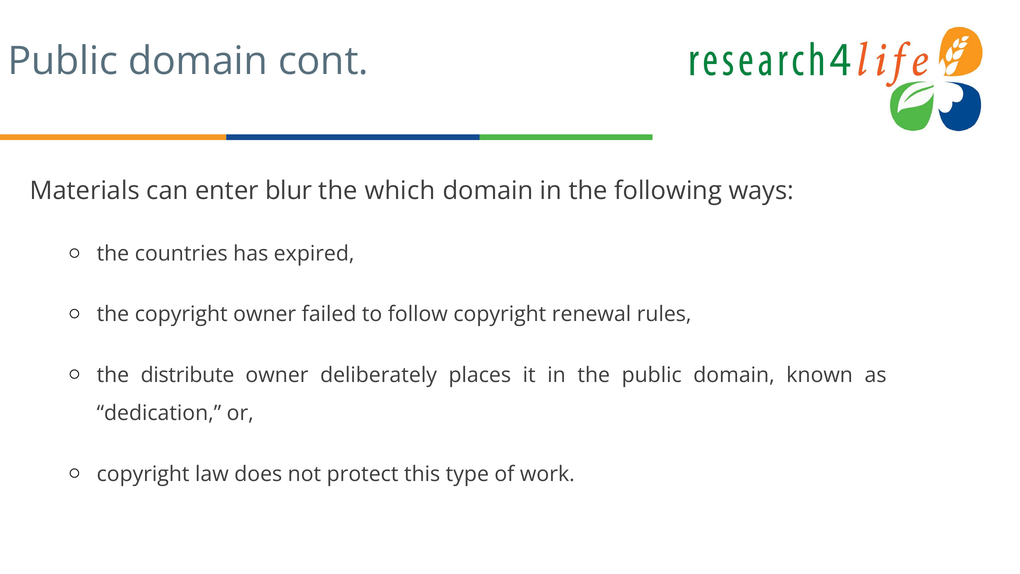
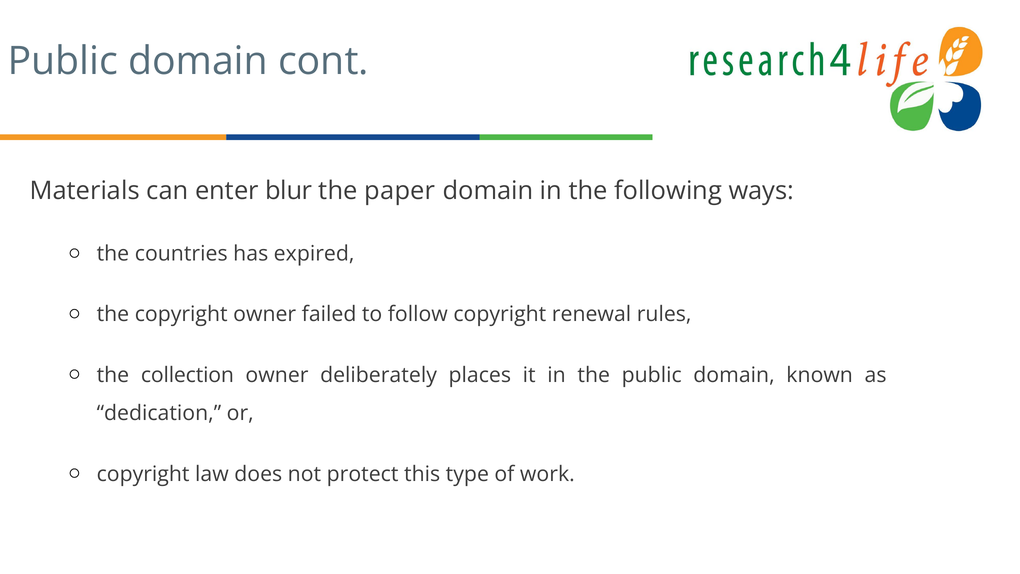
which: which -> paper (400, 191)
distribute: distribute -> collection (187, 375)
